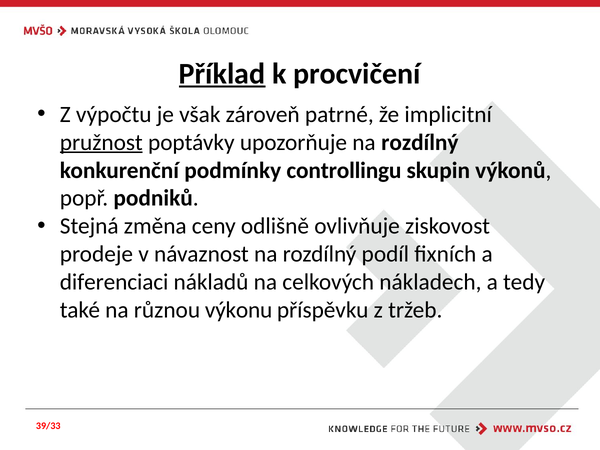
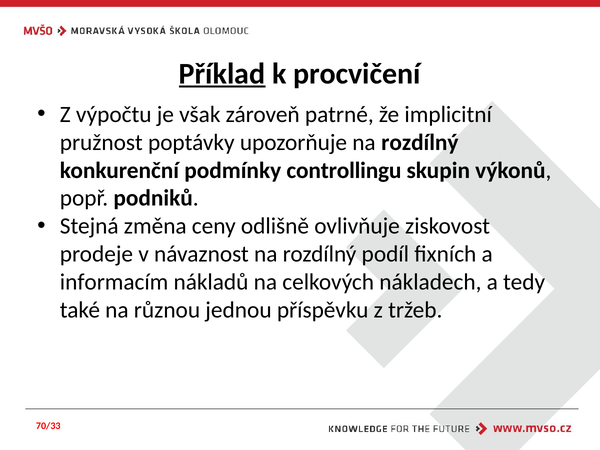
pružnost underline: present -> none (101, 142)
diferenciaci: diferenciaci -> informacím (114, 282)
výkonu: výkonu -> jednou (239, 310)
39/33: 39/33 -> 70/33 (48, 426)
